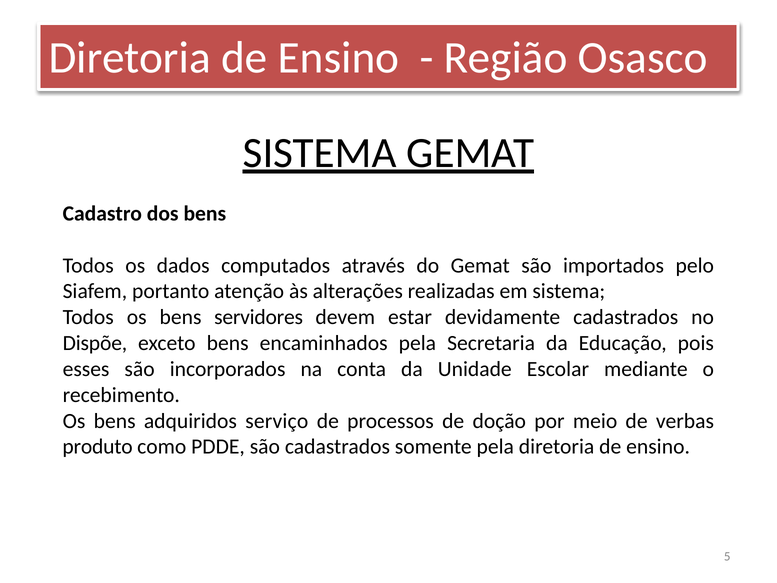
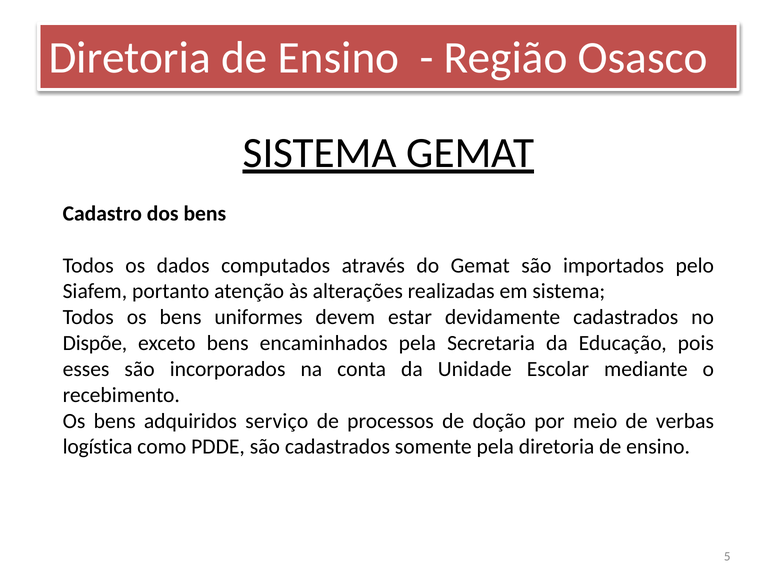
servidores: servidores -> uniformes (259, 317)
produto: produto -> logística (98, 447)
